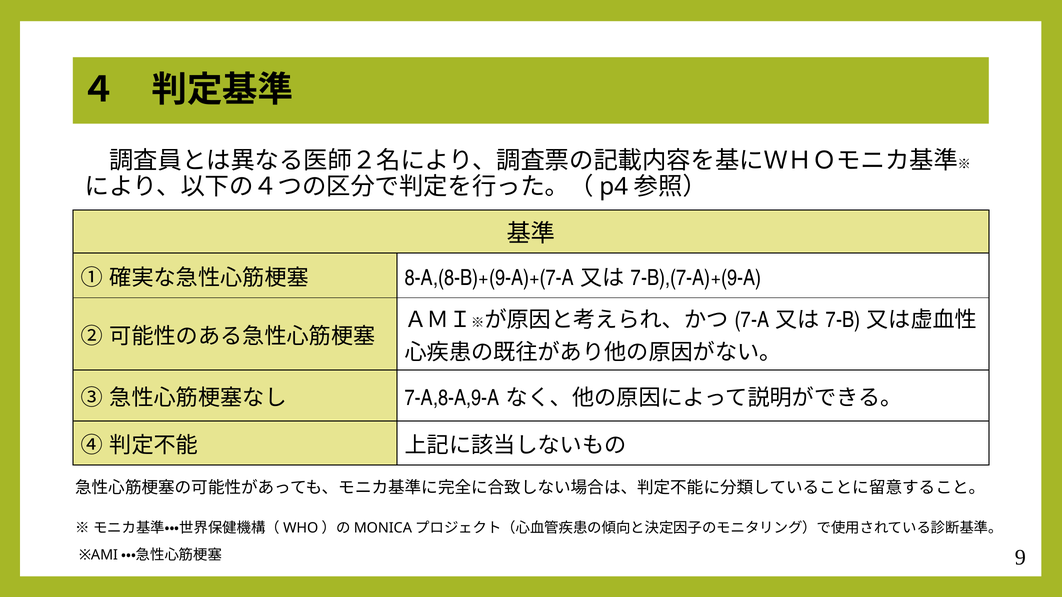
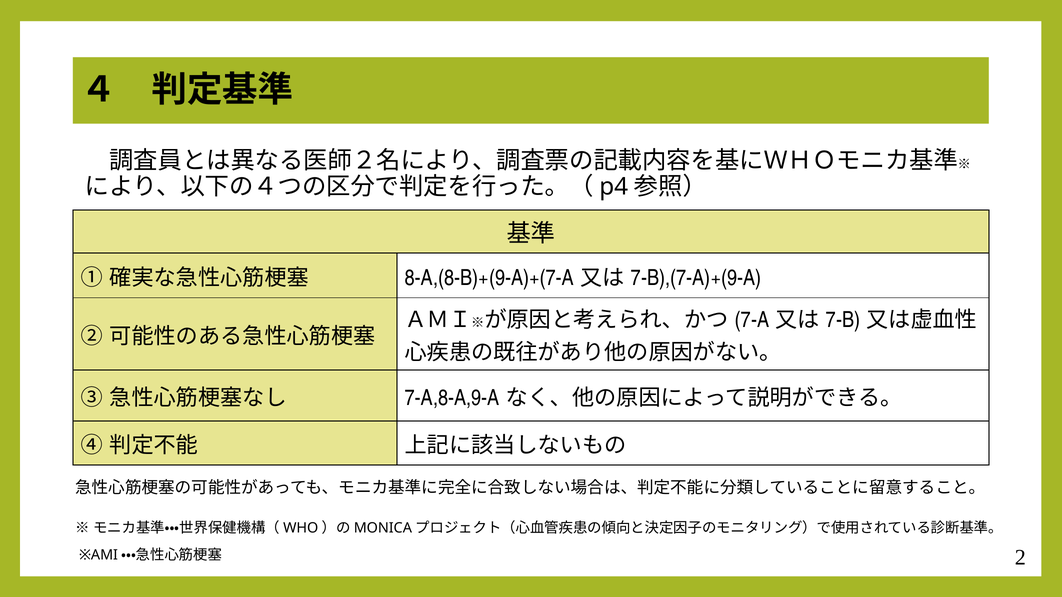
9: 9 -> 2 (1020, 558)
